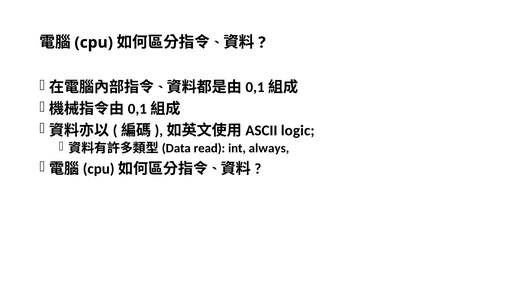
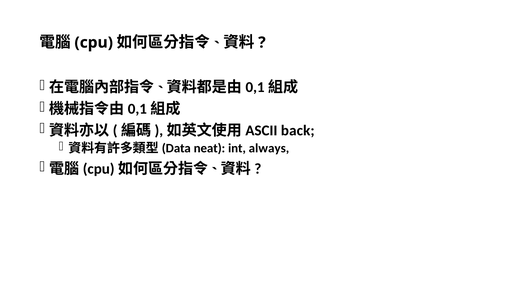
logic: logic -> back (298, 130)
read: read -> neat (209, 148)
